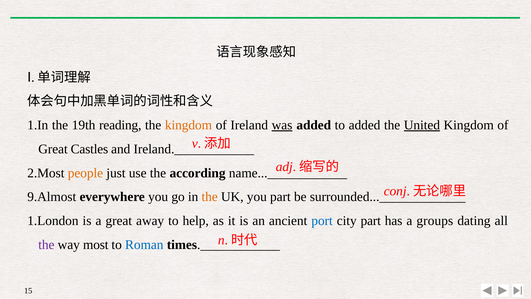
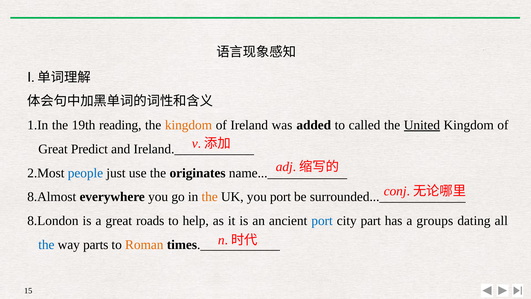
was underline: present -> none (282, 125)
to added: added -> called (365, 125)
Castles: Castles -> Predict (89, 149)
people colour: orange -> blue (85, 173)
according: according -> originates (198, 173)
9.Almost: 9.Almost -> 8.Almost (52, 197)
you part: part -> port (280, 197)
1.London: 1.London -> 8.London (53, 221)
away: away -> roads (150, 221)
the colour: purple -> blue (46, 245)
most: most -> parts (96, 245)
Roman colour: blue -> orange (144, 245)
